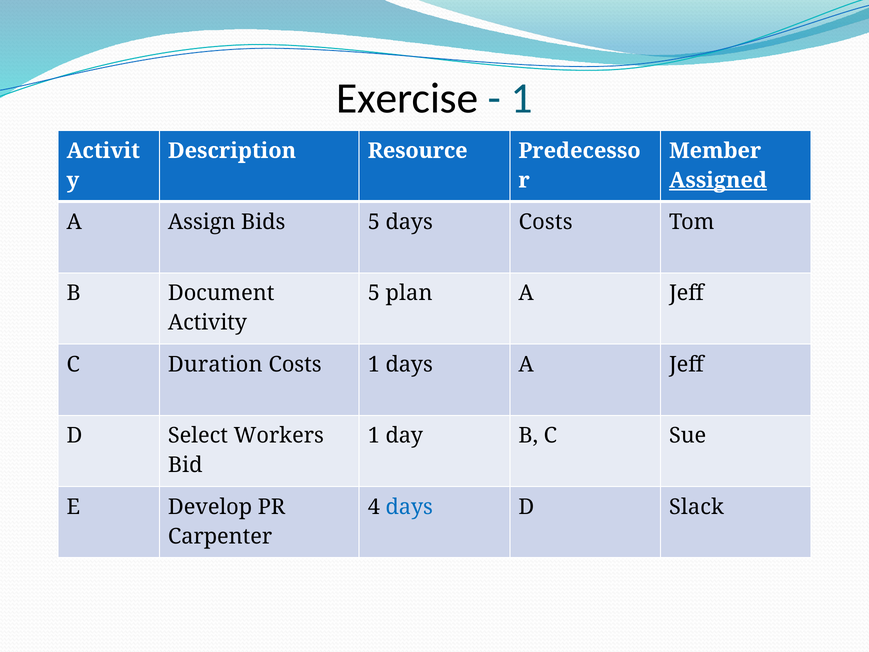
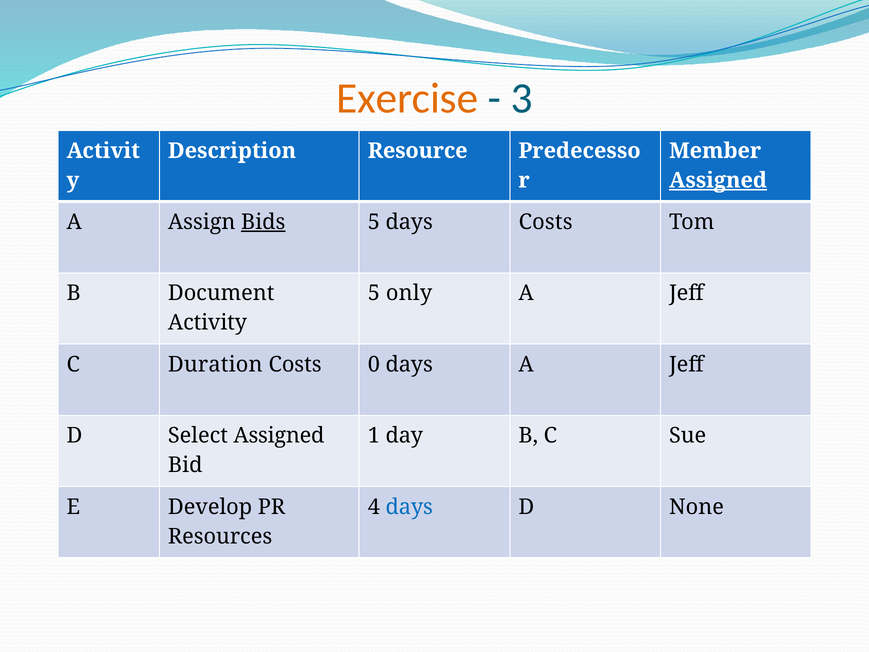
Exercise colour: black -> orange (407, 98)
1: 1 -> 3 (522, 98)
Bids underline: none -> present (263, 222)
plan: plan -> only (409, 293)
Costs 1: 1 -> 0 (374, 364)
Select Workers: Workers -> Assigned (279, 435)
Slack: Slack -> None (697, 507)
Carpenter: Carpenter -> Resources (220, 536)
